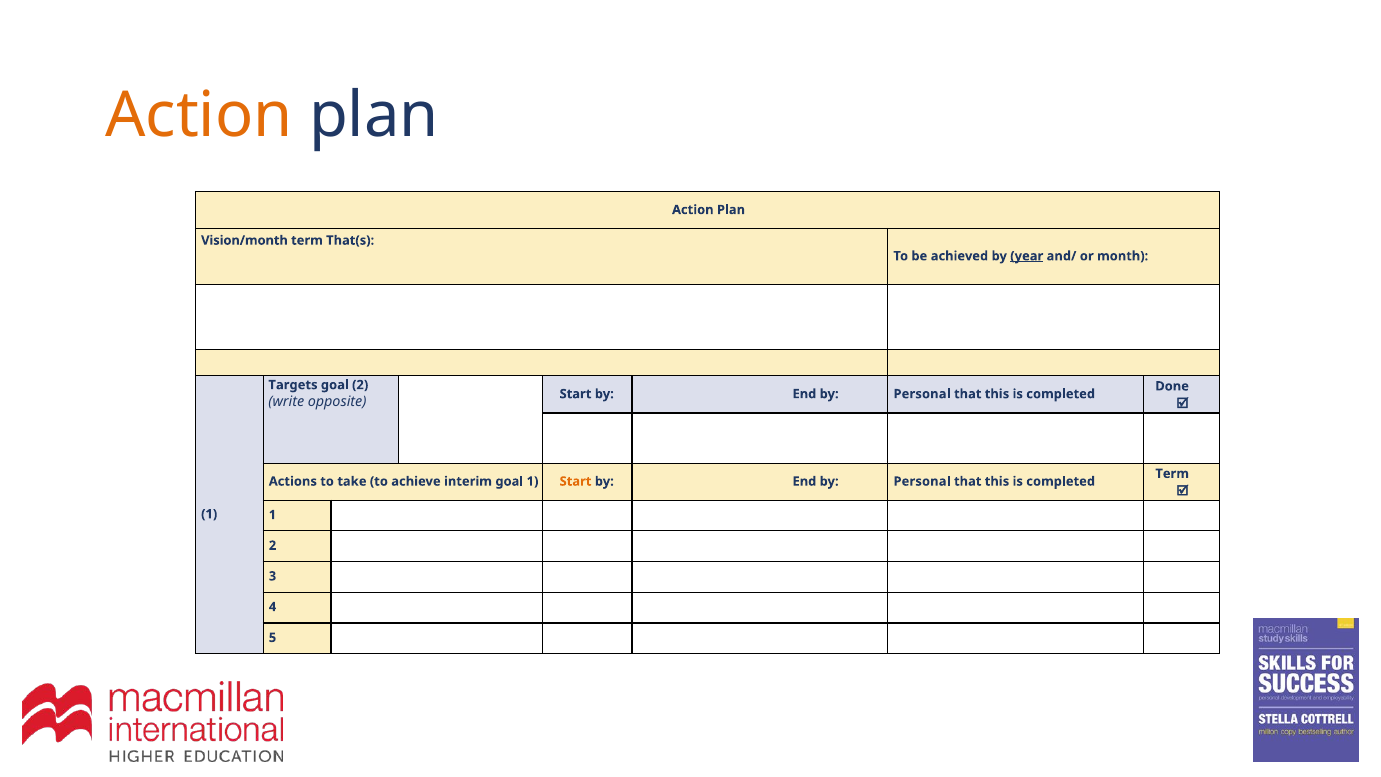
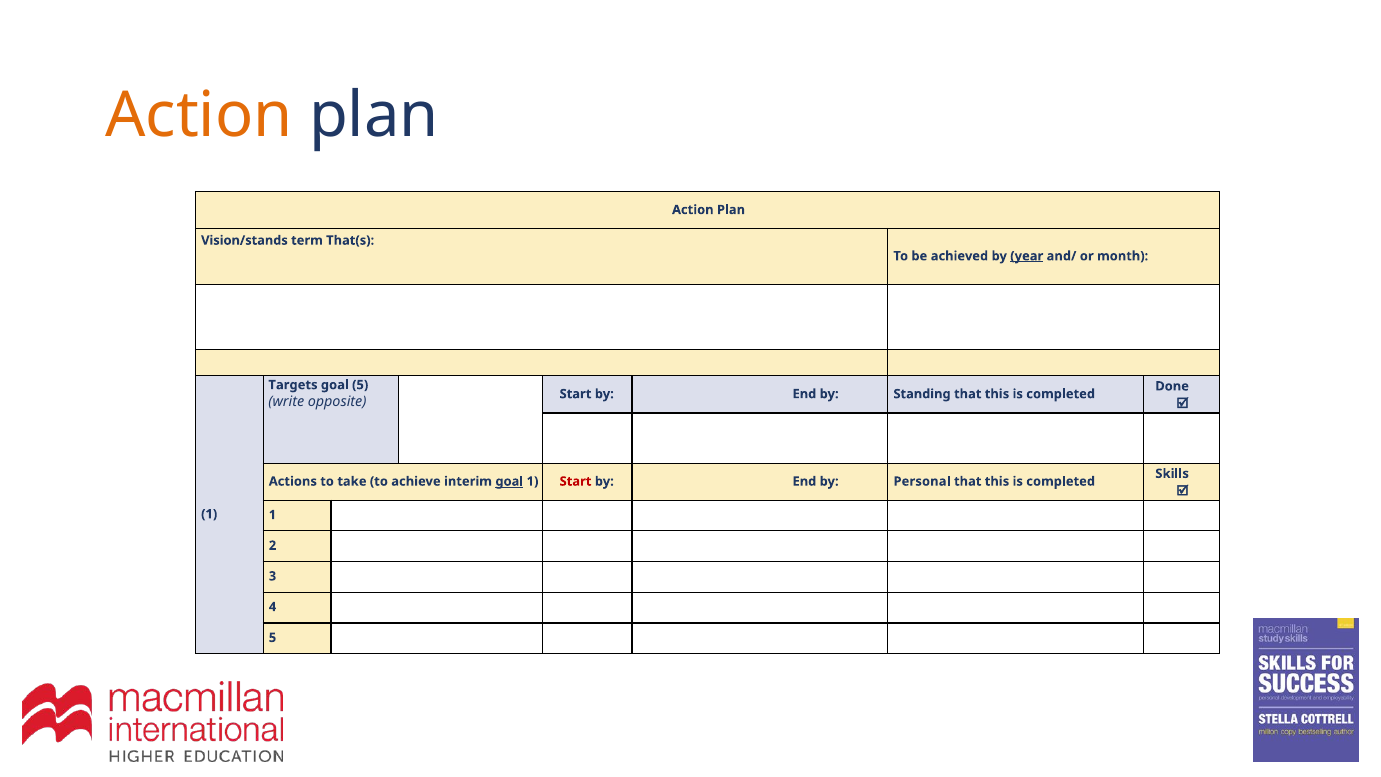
Vision/month: Vision/month -> Vision/stands (244, 240)
goal 2: 2 -> 5 (360, 385)
Personal: Personal -> Standing (922, 394)
Term: Term -> Skills (1172, 474)
goal underline: none -> present (509, 481)
Start colour: orange -> red (576, 481)
